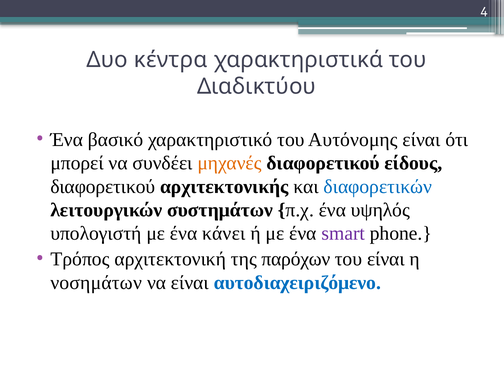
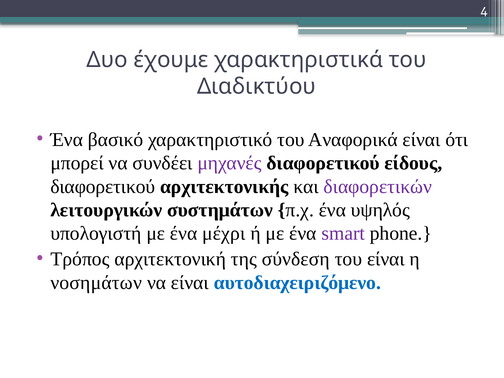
κέντρα: κέντρα -> έχουμε (171, 60)
Αυτόνομης: Αυτόνομης -> Αναφορικά (353, 140)
μηχανές colour: orange -> purple (229, 163)
διαφορετικών colour: blue -> purple (378, 187)
κάνει: κάνει -> μέχρι (224, 234)
παρόχων: παρόχων -> σύνδεση (296, 259)
